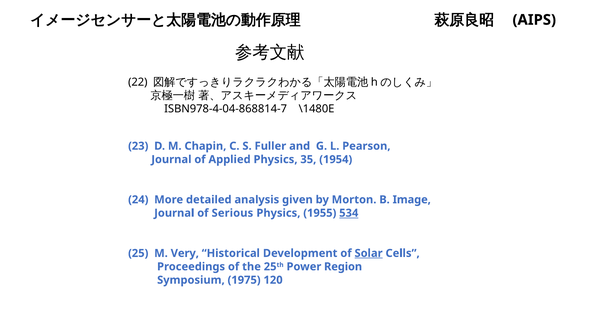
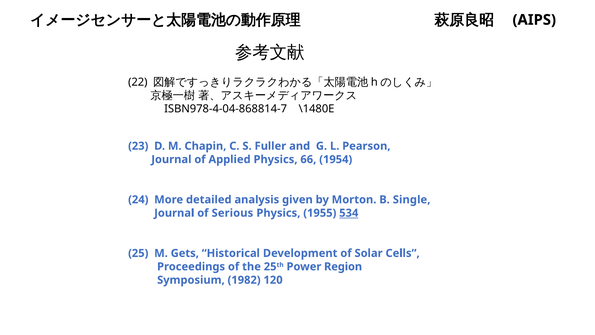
35: 35 -> 66 (308, 159)
Image: Image -> Single (412, 199)
Very: Very -> Gets (185, 253)
Solar underline: present -> none (369, 253)
1975: 1975 -> 1982 (244, 280)
